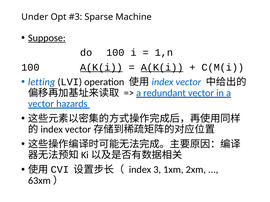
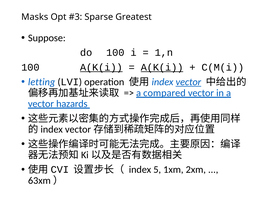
Under: Under -> Masks (35, 17)
Machine: Machine -> Greatest (134, 17)
Suppose underline: present -> none (47, 38)
vector underline: none -> present (188, 82)
redundant: redundant -> compared (164, 93)
3: 3 -> 5 (157, 170)
